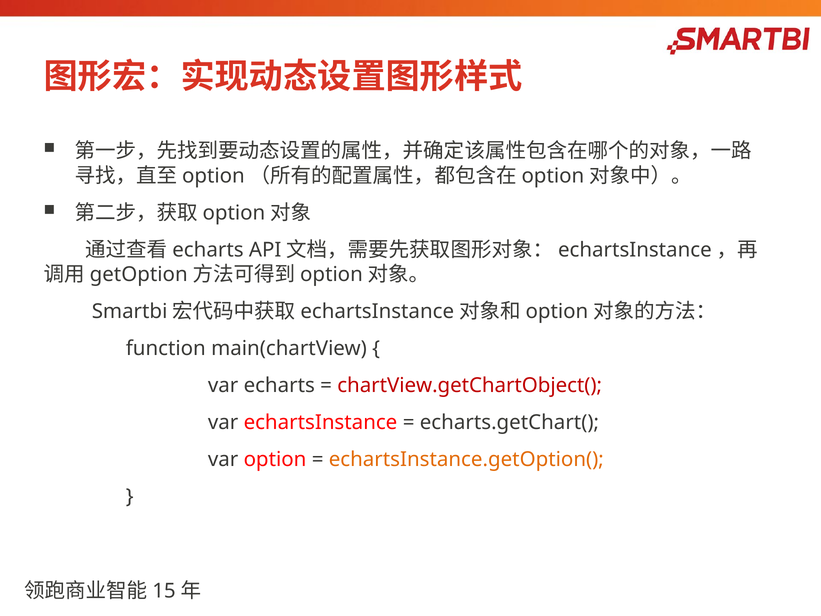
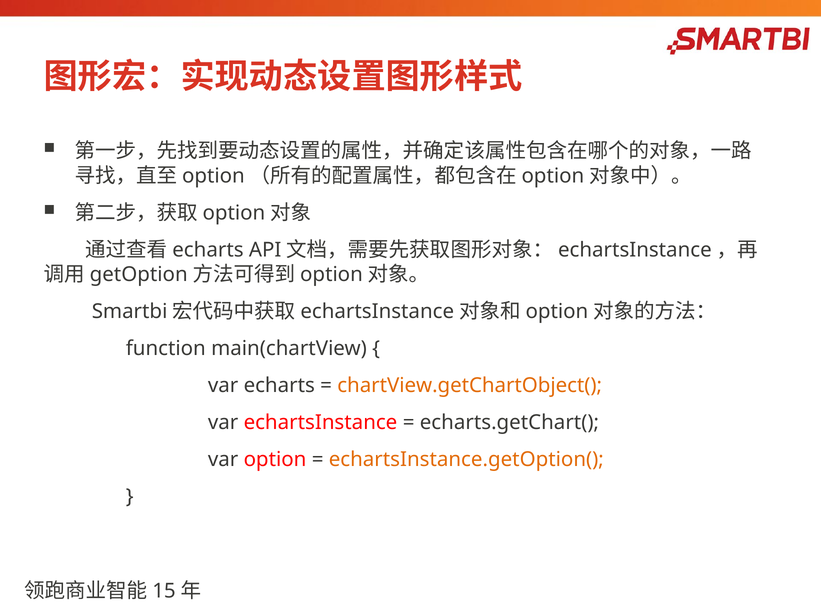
chartView.getChartObject( colour: red -> orange (470, 385)
